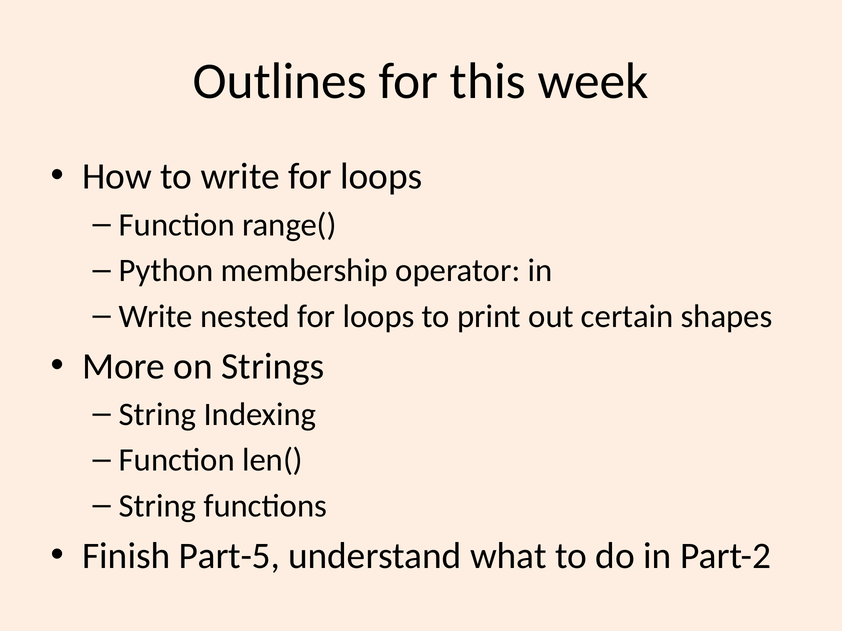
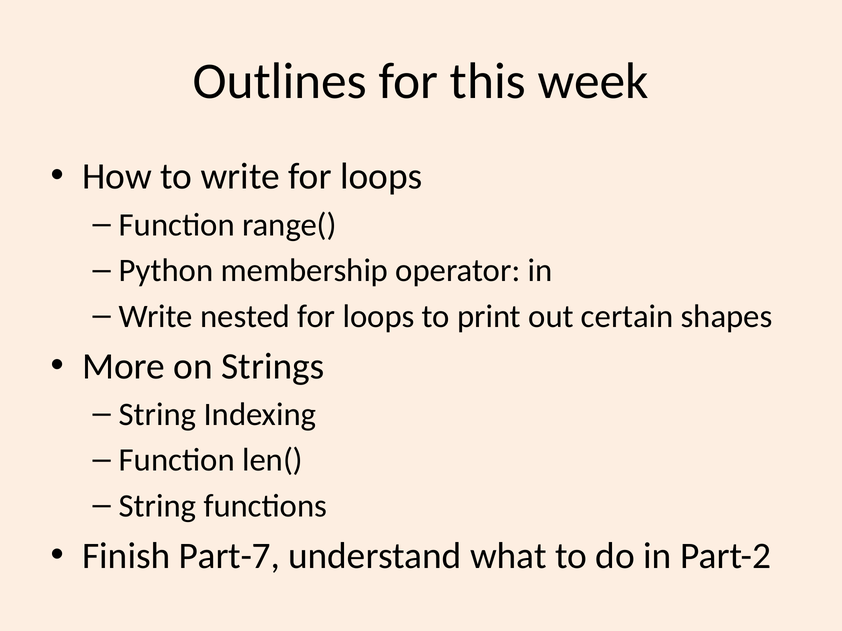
Part-5: Part-5 -> Part-7 (229, 556)
